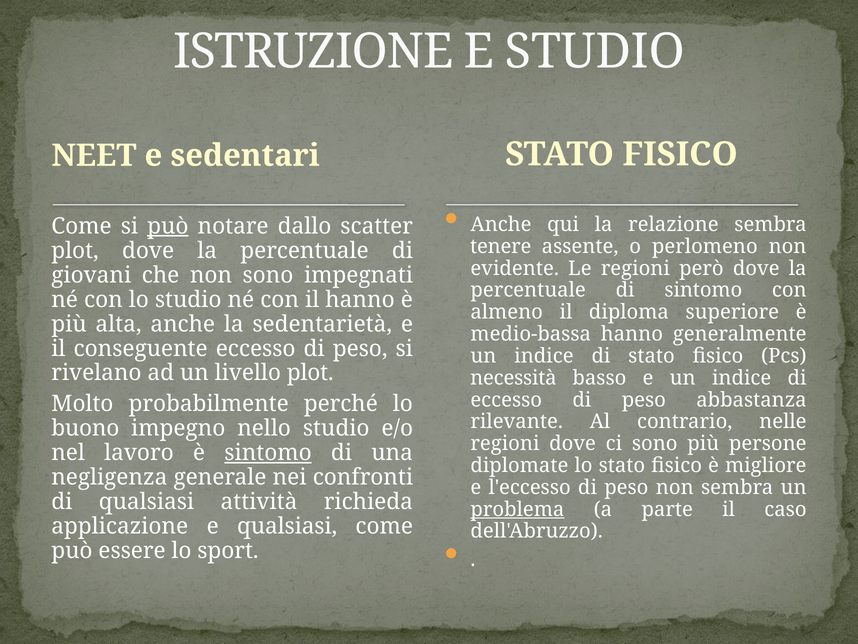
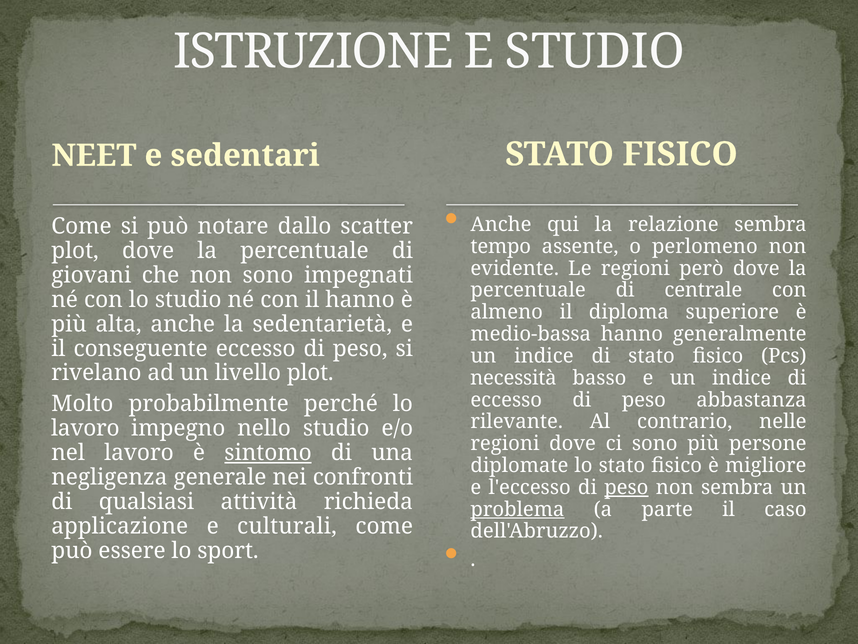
può underline: present -> none (168, 226)
tenere: tenere -> tempo (501, 246)
di sintomo: sintomo -> centrale (703, 290)
buono: buono -> lavoro (85, 428)
peso underline: none -> present (626, 487)
e qualsiasi: qualsiasi -> culturali (287, 526)
